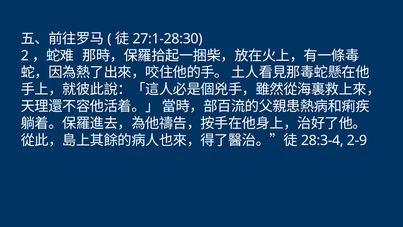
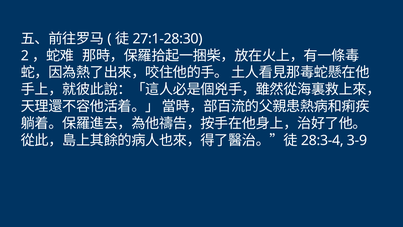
2-9: 2-9 -> 3-9 (357, 140)
